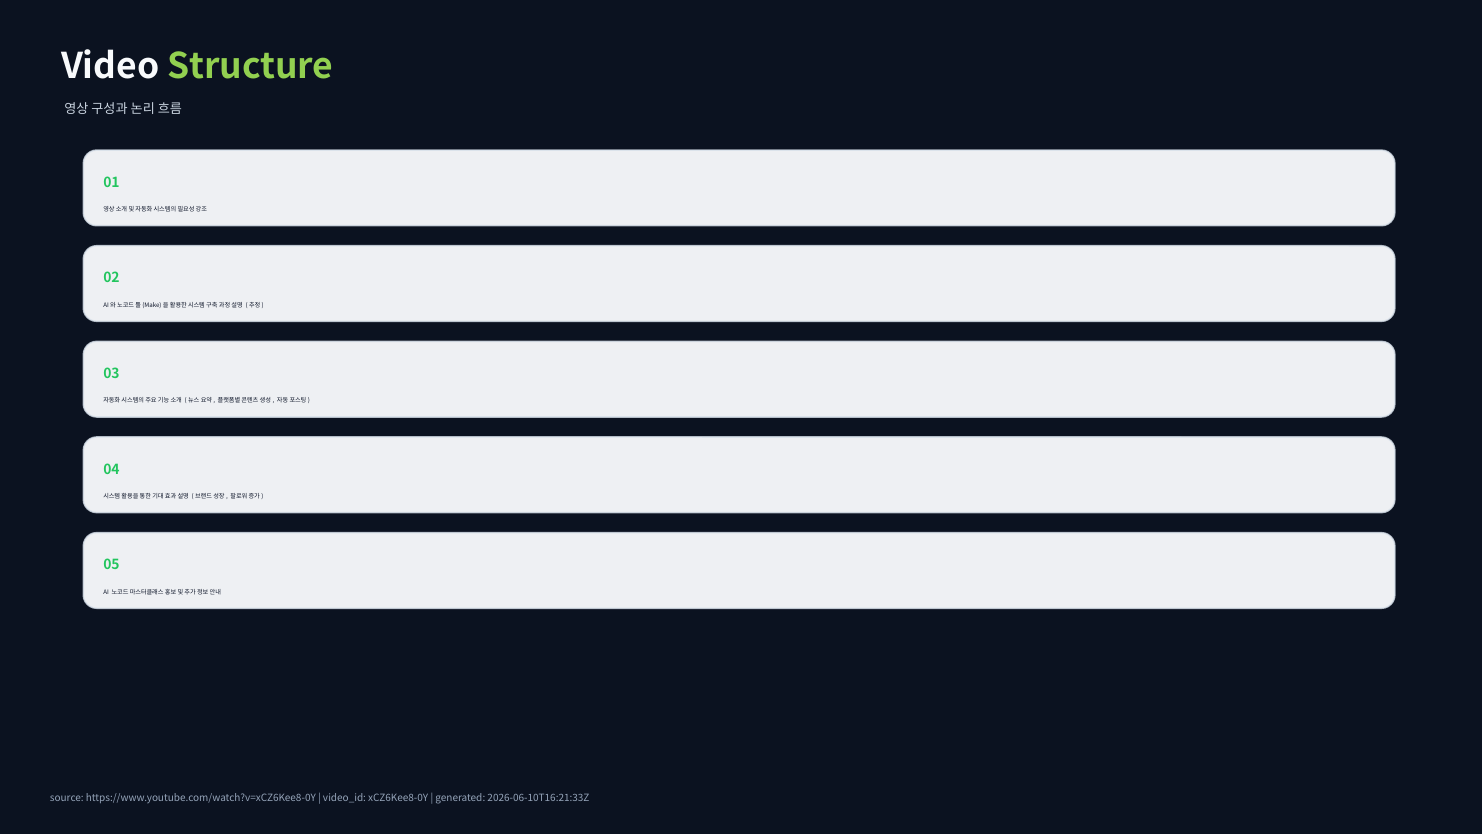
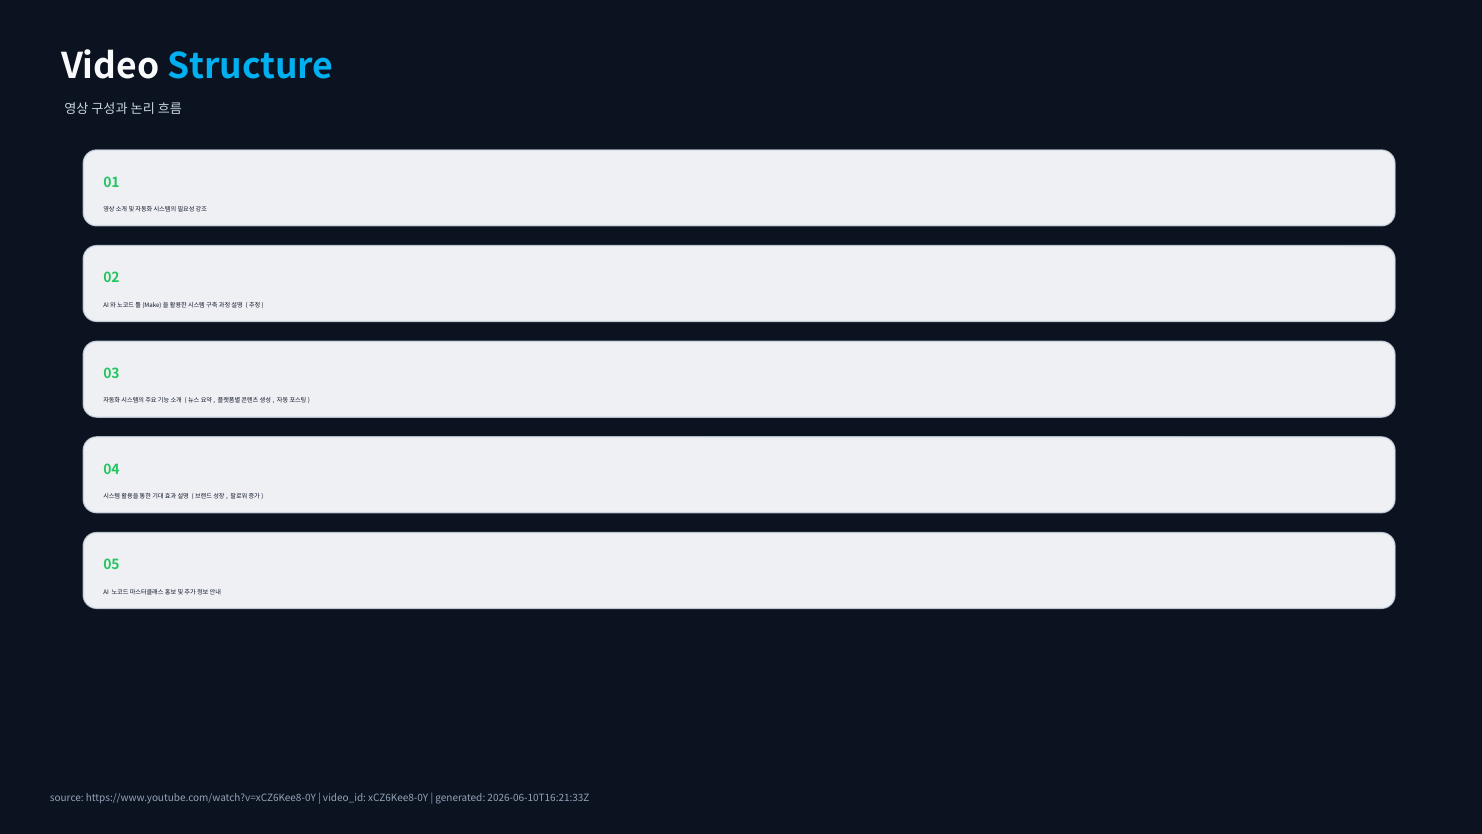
Structure colour: light green -> light blue (251, 66)
